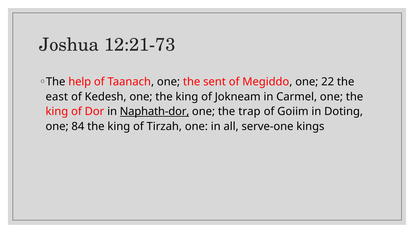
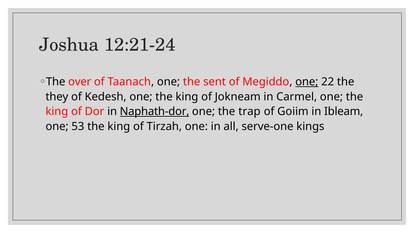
12:21-73: 12:21-73 -> 12:21-24 (140, 45)
help: help -> over (80, 82)
one underline: none -> present (307, 82)
east: east -> they (57, 97)
Doting: Doting -> Ibleam (344, 112)
84: 84 -> 53 (78, 126)
